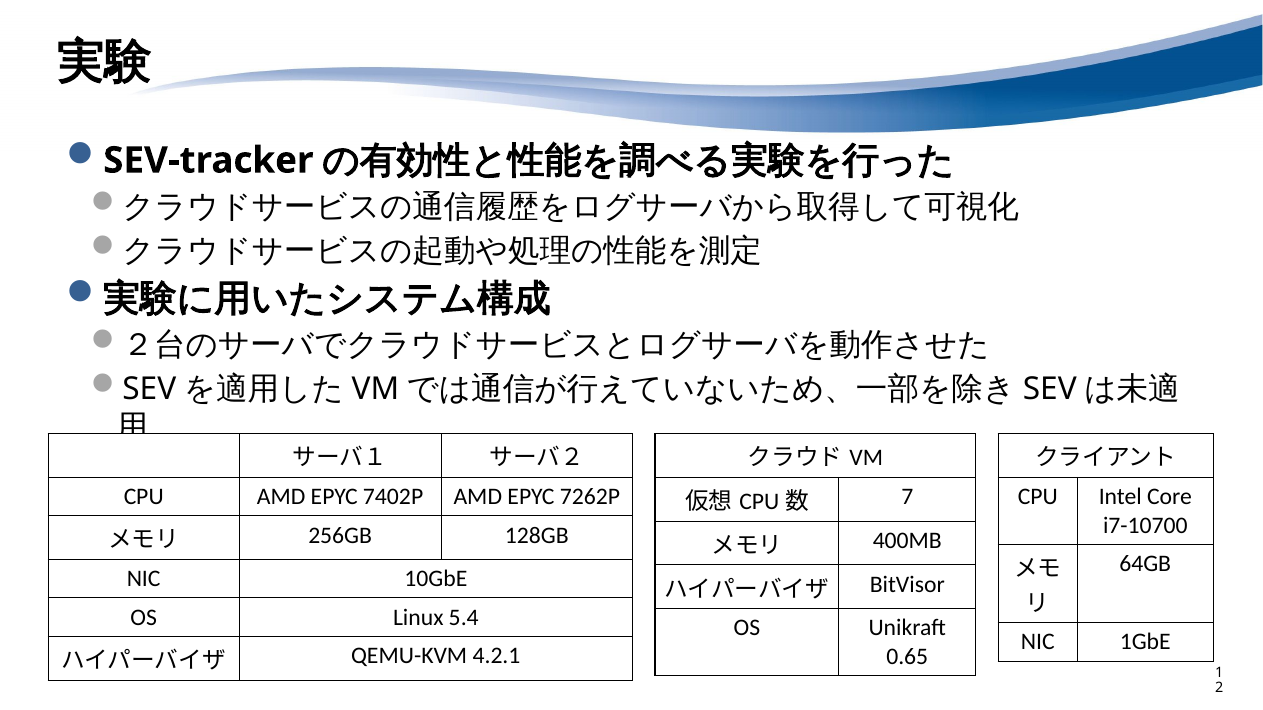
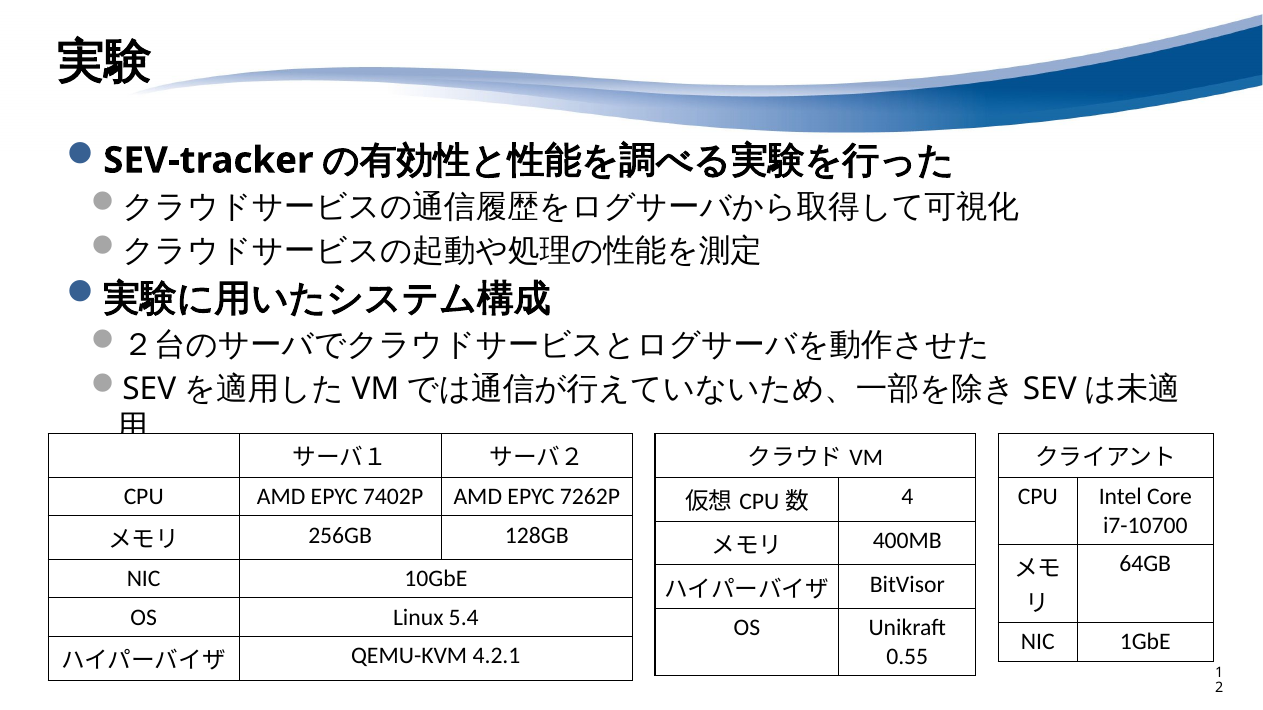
7: 7 -> 4 (907, 497)
0.65: 0.65 -> 0.55 (907, 657)
